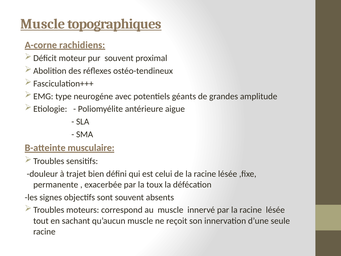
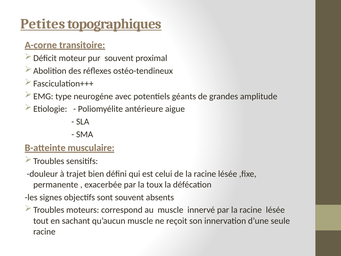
Muscle: Muscle -> Petites (43, 24)
rachidiens: rachidiens -> transitoire (82, 45)
